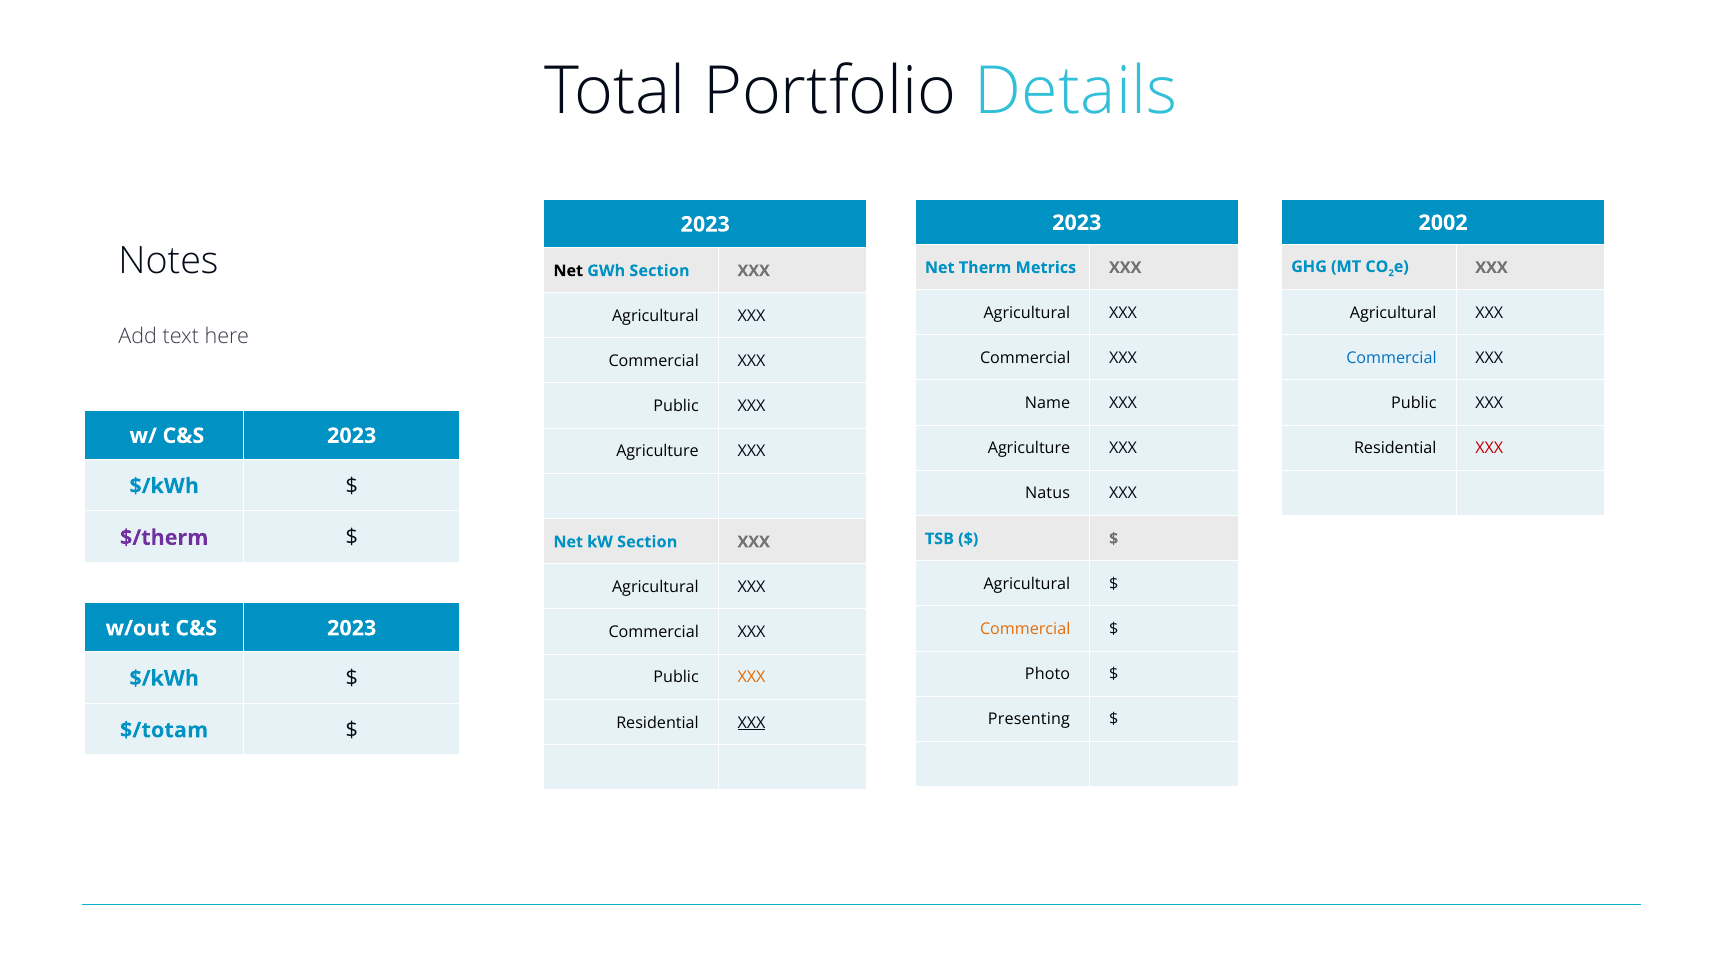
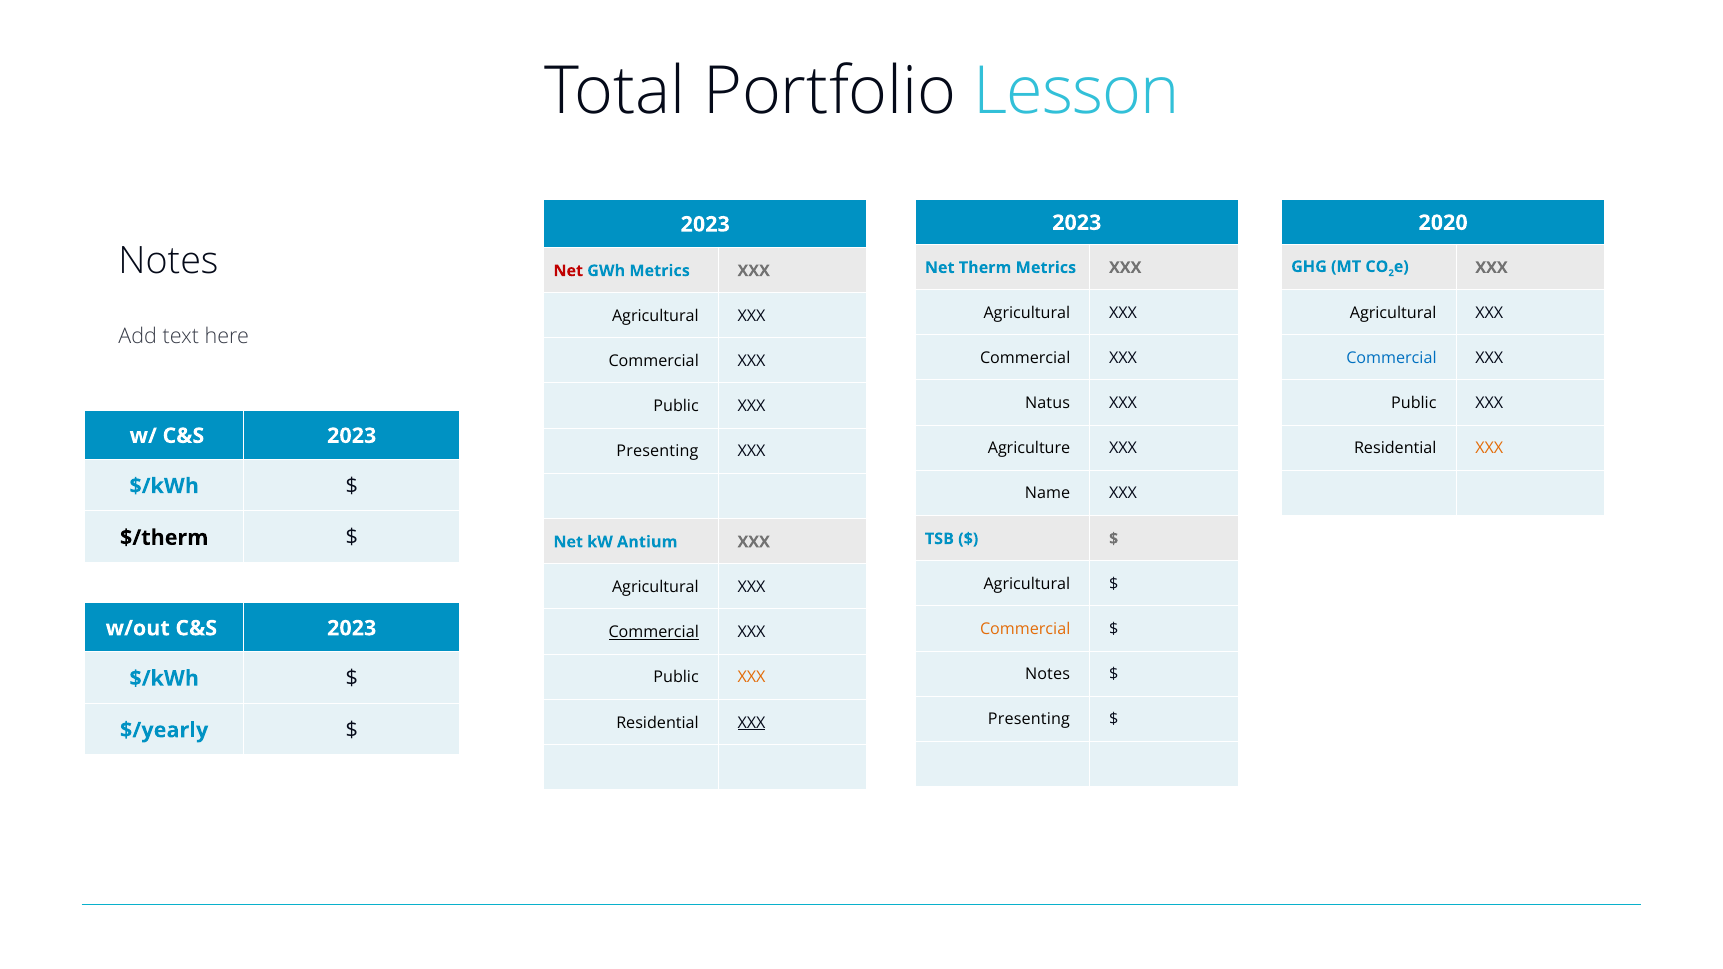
Details: Details -> Lesson (1077, 91)
2002: 2002 -> 2020 (1443, 223)
Net colour: black -> red (568, 271)
GWh Section: Section -> Metrics (660, 271)
Name: Name -> Natus (1048, 403)
XXX colour: red -> orange (1489, 449)
Agriculture: Agriculture -> Presenting (657, 452)
Natus: Natus -> Name (1048, 494)
$/therm colour: purple -> black (164, 538)
kW Section: Section -> Antium (647, 542)
Commercial underline: none -> present (654, 632)
Photo: Photo -> Notes (1048, 675)
$/totam: $/totam -> $/yearly (164, 730)
